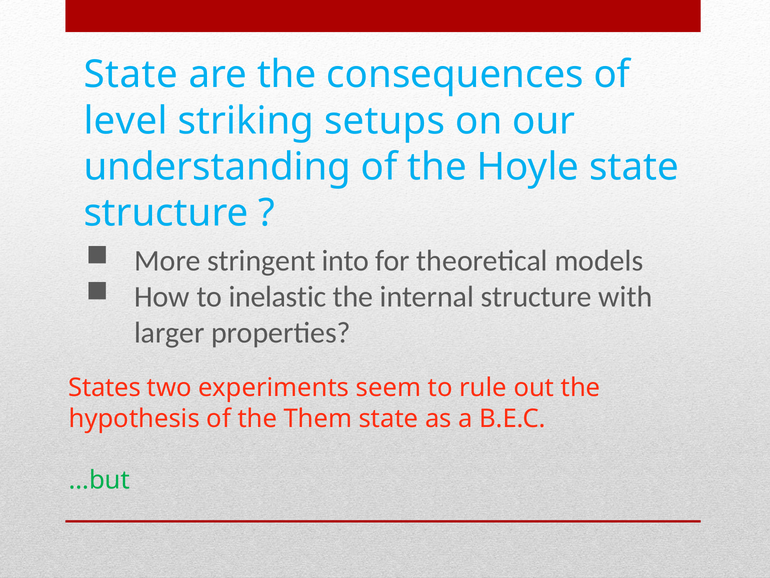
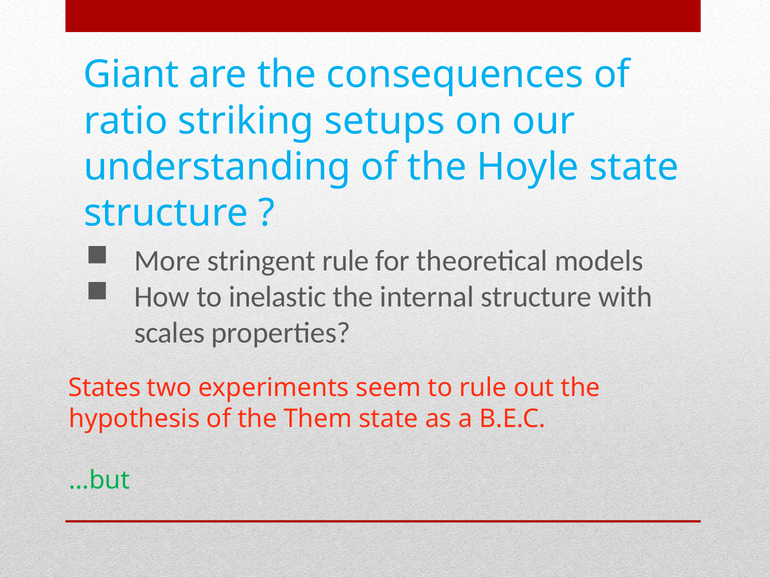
State: State -> Giant (131, 74)
level: level -> ratio (126, 121)
stringent into: into -> rule (346, 261)
larger: larger -> scales (169, 332)
